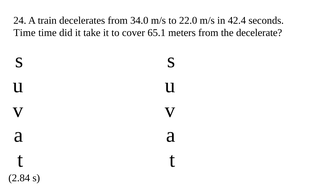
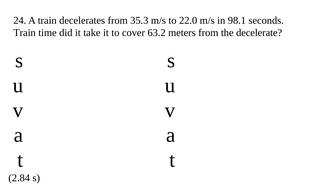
34.0: 34.0 -> 35.3 (139, 20)
42.4: 42.4 -> 98.1 (237, 20)
Time: Time -> Train (25, 33)
65.1: 65.1 -> 63.2 (157, 33)
